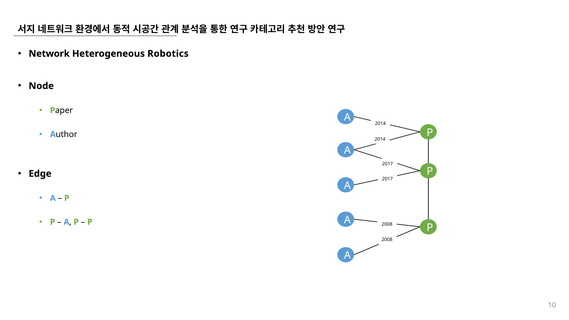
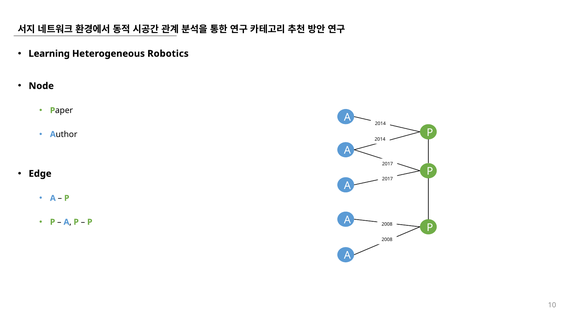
Network: Network -> Learning (49, 54)
